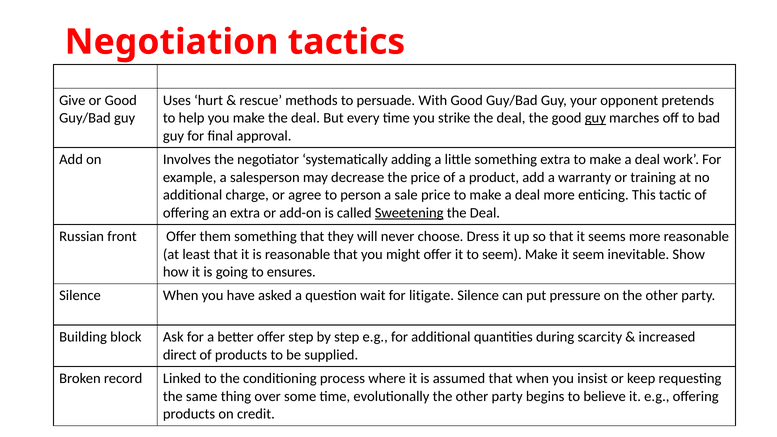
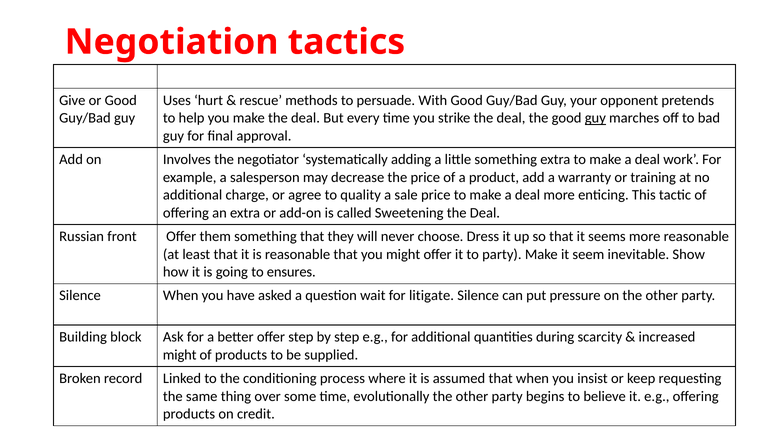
person: person -> quality (361, 195)
Sweetening underline: present -> none (409, 213)
to seem: seem -> party (502, 254)
direct: direct -> might (180, 355)
